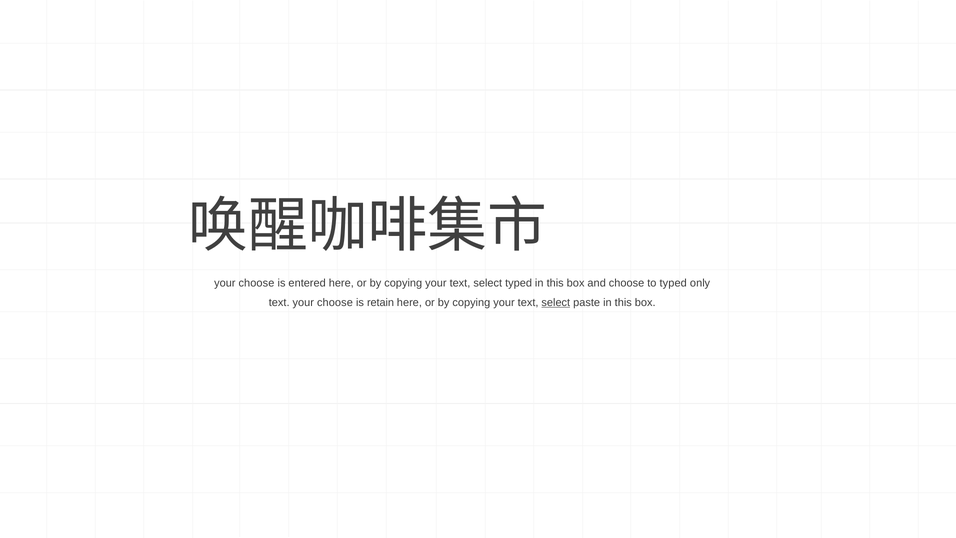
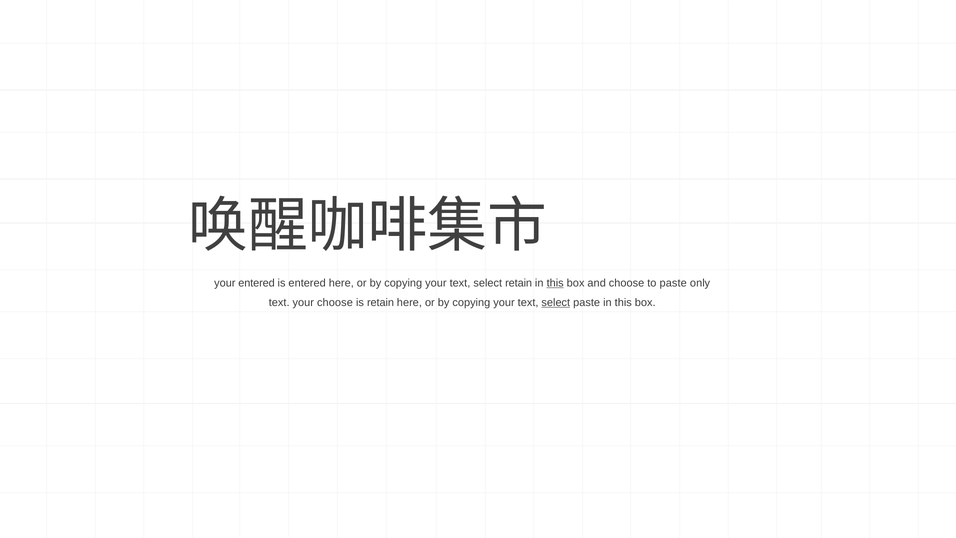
choose: choose -> entered (257, 283)
select typed: typed -> retain (519, 283)
this underline: none -> present (555, 283)
to typed: typed -> paste (673, 283)
